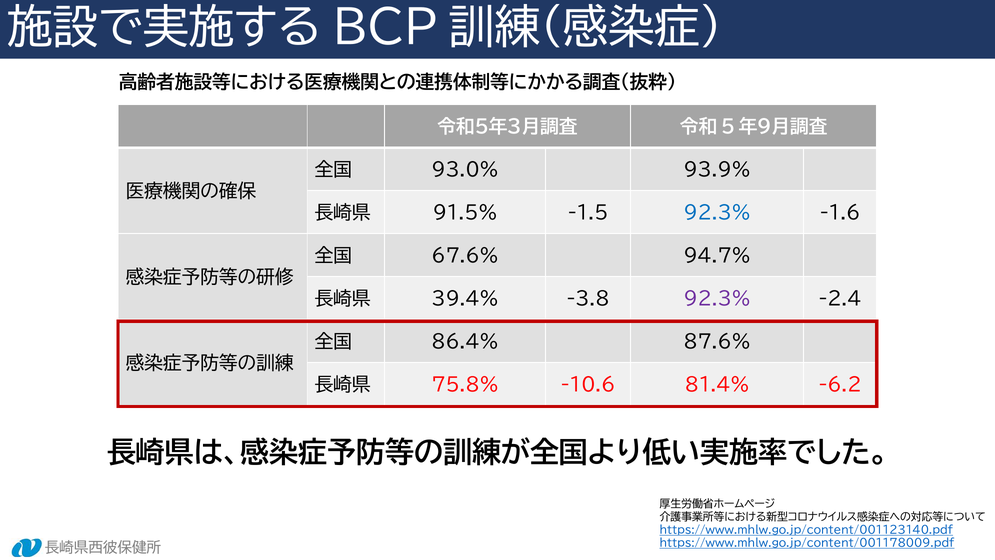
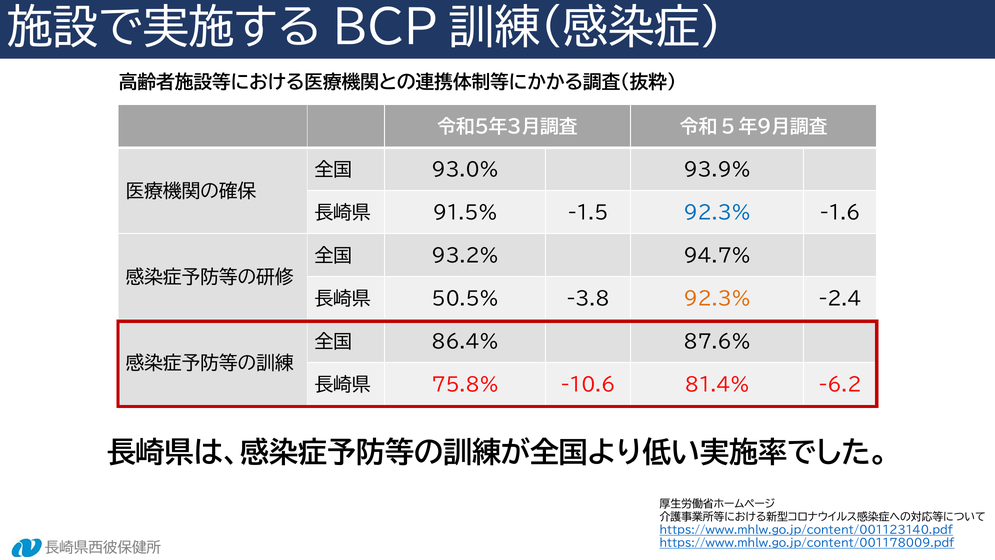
67.6%: 67.6% -> 93.2% (465, 256)
39.4%: 39.4% -> 50.5% (465, 299)
92.3% colour: purple -> orange (717, 299)
